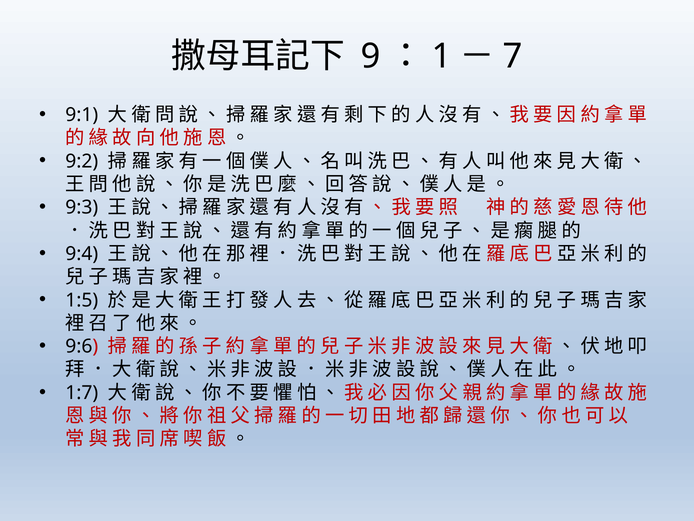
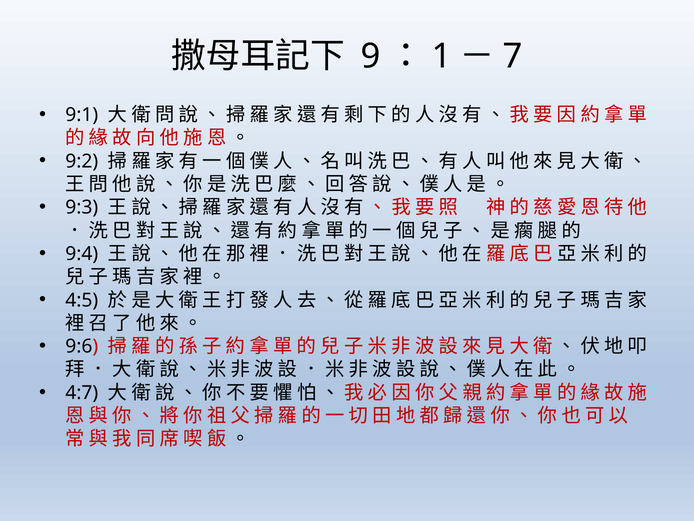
1:5: 1:5 -> 4:5 (82, 300)
1:7: 1:7 -> 4:7 (82, 392)
